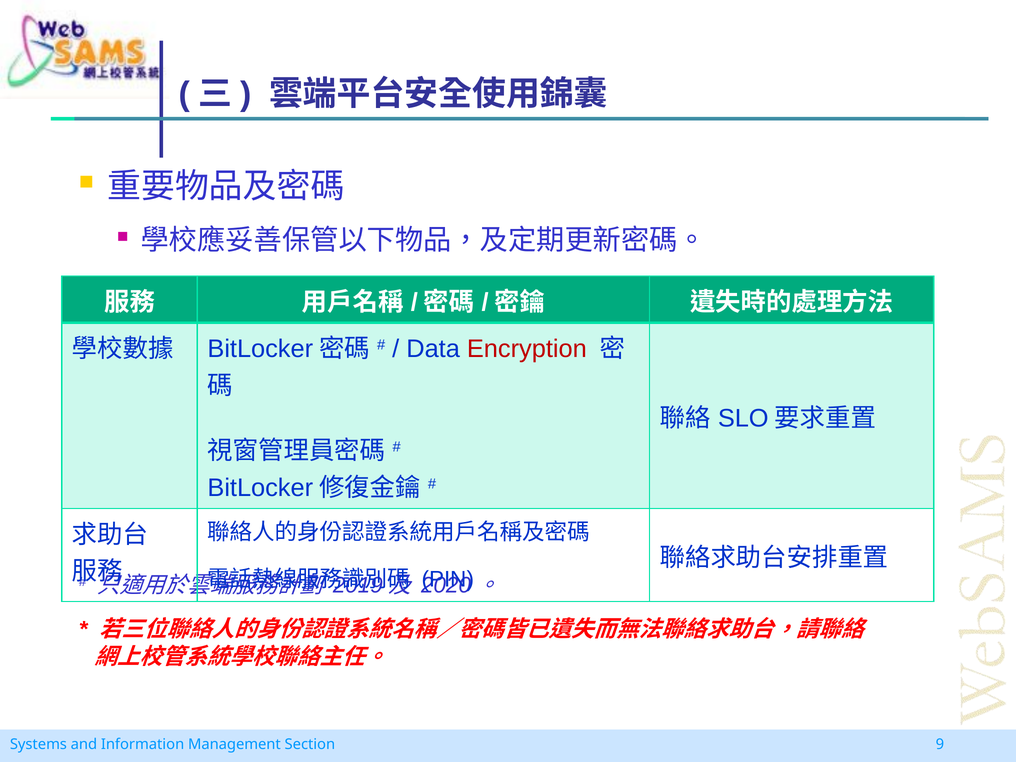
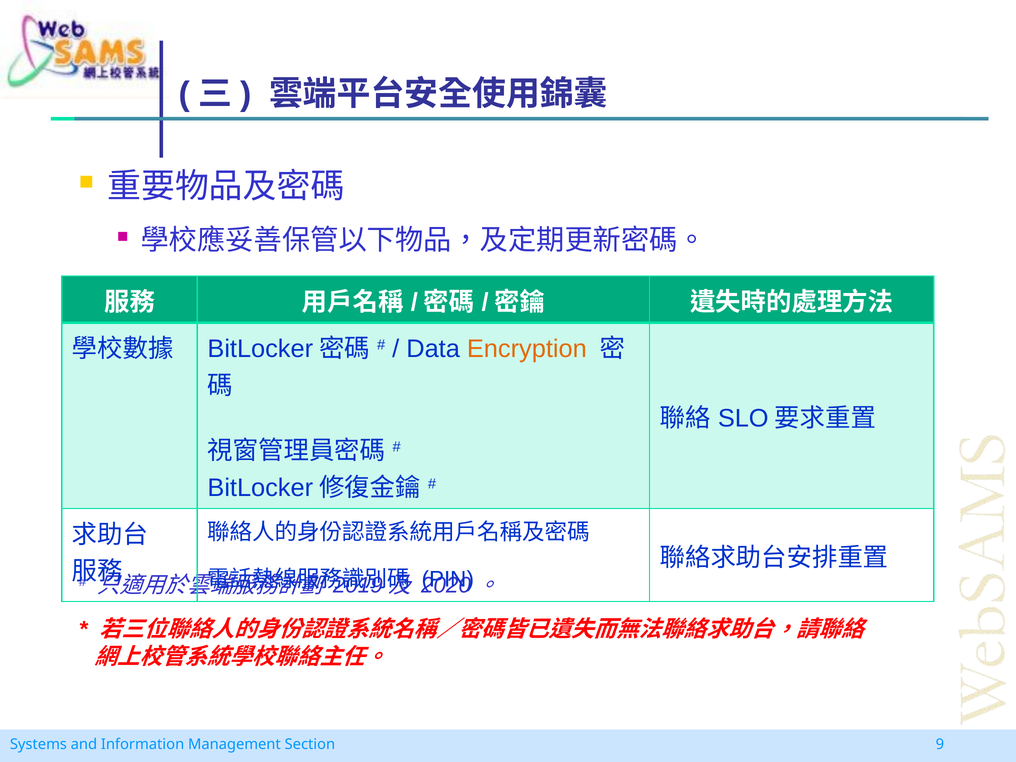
Encryption colour: red -> orange (527, 349)
